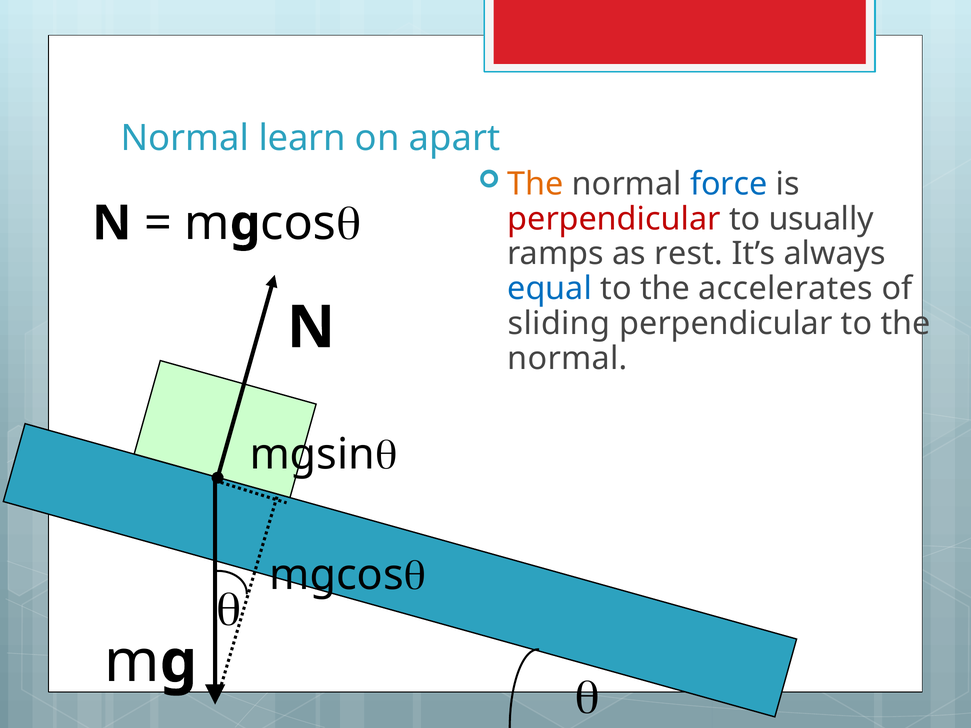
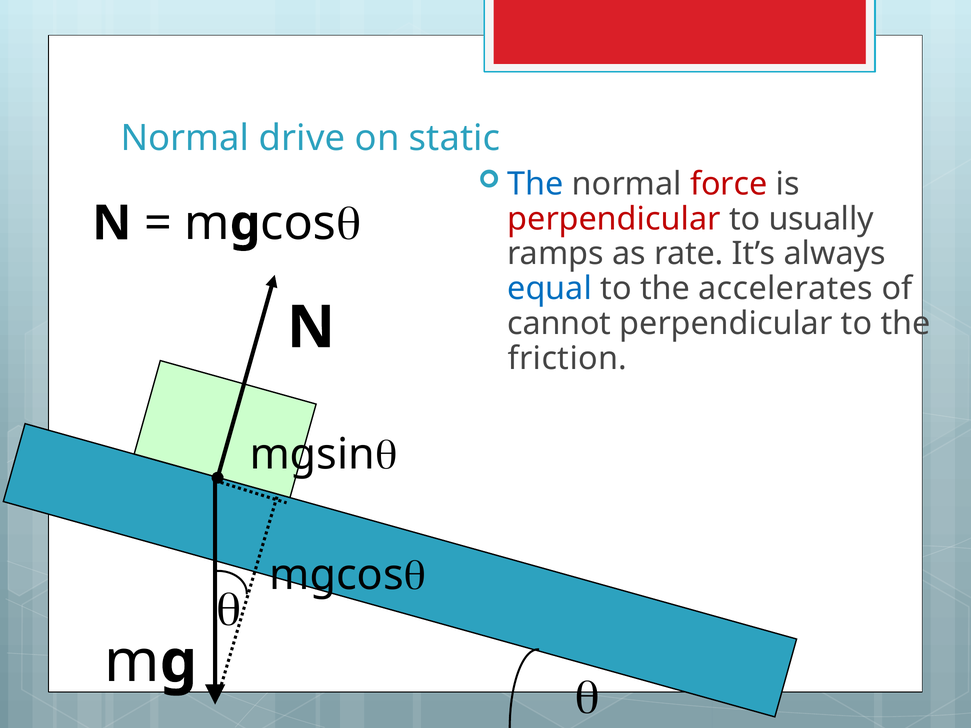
learn: learn -> drive (302, 138)
apart: apart -> static (455, 138)
The colour: orange -> blue (535, 184)
force colour: blue -> red (729, 184)
rest: rest -> rate (689, 254)
sliding: sliding -> cannot (559, 324)
normal: normal -> friction (567, 359)
